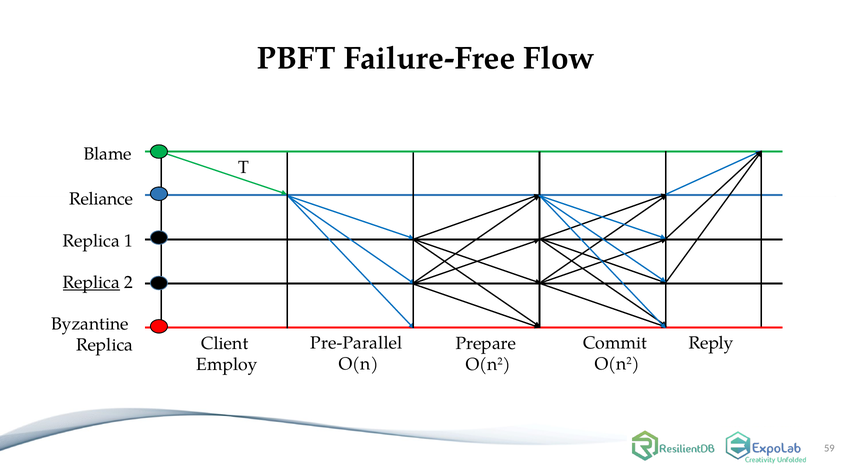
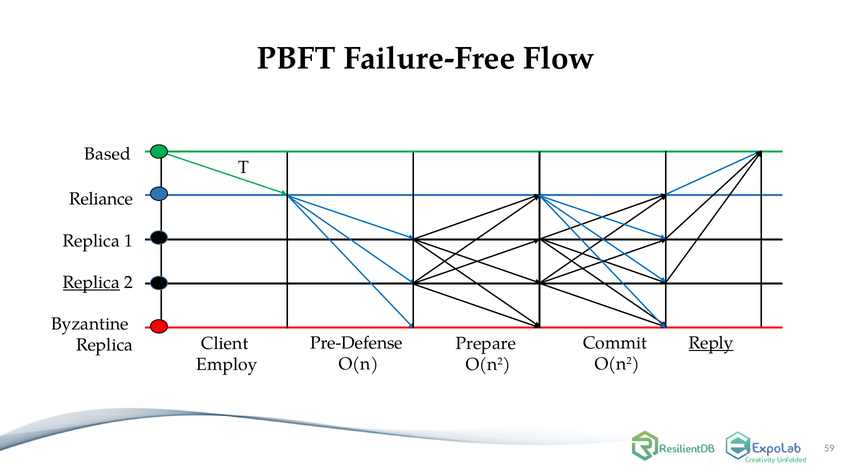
Blame: Blame -> Based (108, 154)
Reply underline: none -> present (711, 343)
Pre-Parallel: Pre-Parallel -> Pre-Defense (357, 343)
